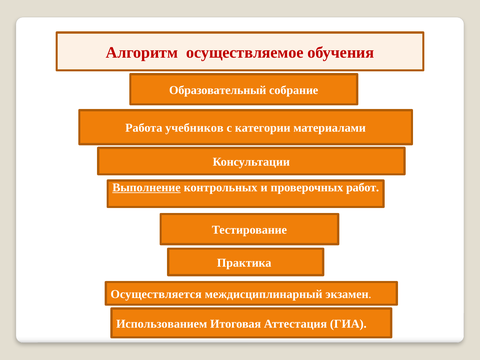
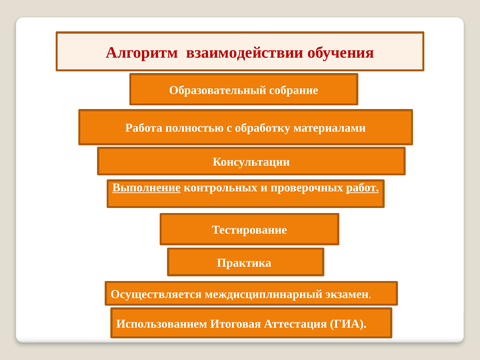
осуществляемое: осуществляемое -> взаимодействии (245, 53)
учебников: учебников -> полностью (195, 128)
категории: категории -> обработку (263, 128)
работ underline: none -> present (363, 187)
